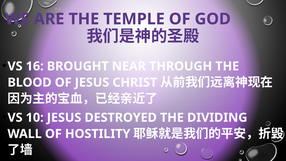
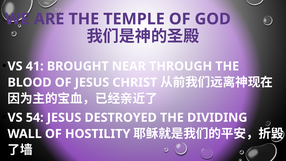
16: 16 -> 41 (35, 66)
10: 10 -> 54 (35, 118)
